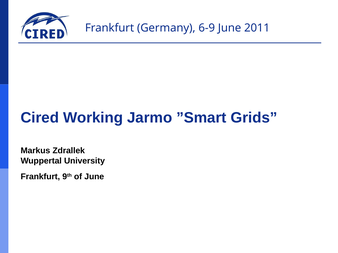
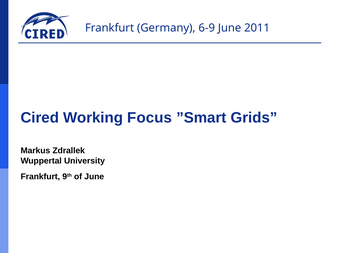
Jarmo: Jarmo -> Focus (150, 118)
